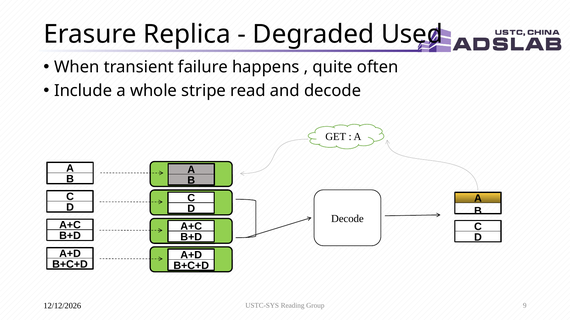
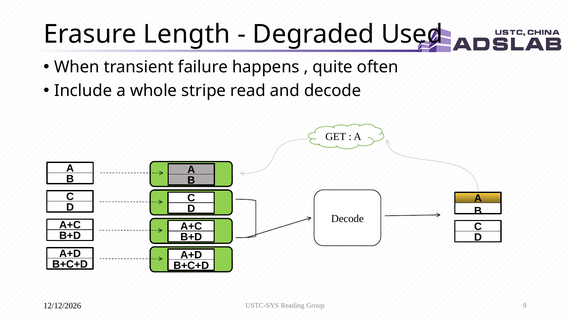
Replica: Replica -> Length (187, 34)
